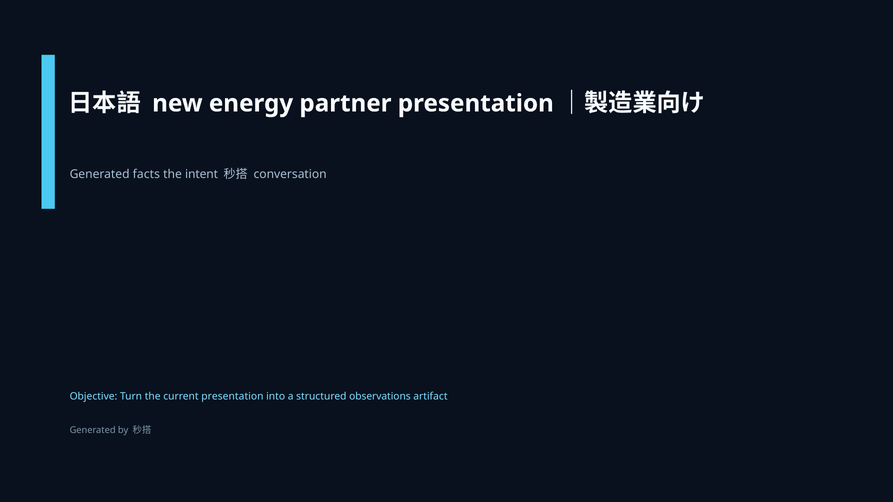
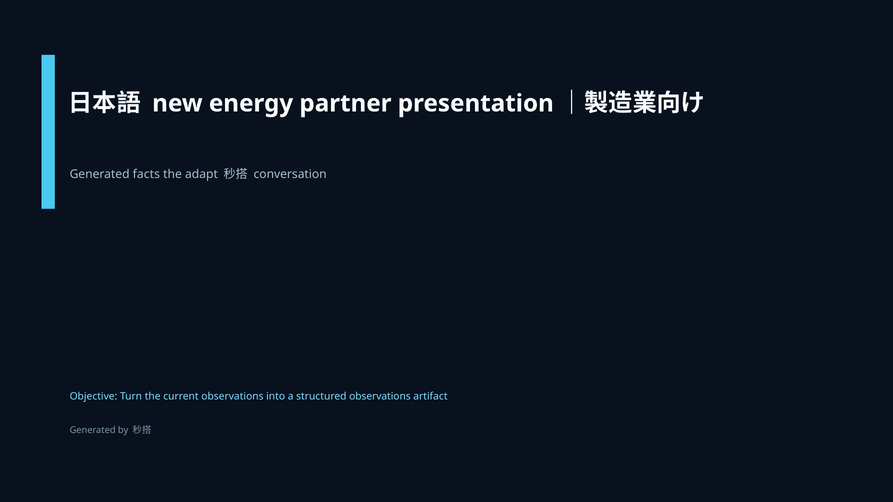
intent: intent -> adapt (201, 174)
current presentation: presentation -> observations (232, 397)
